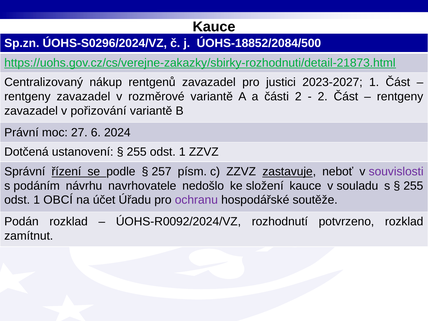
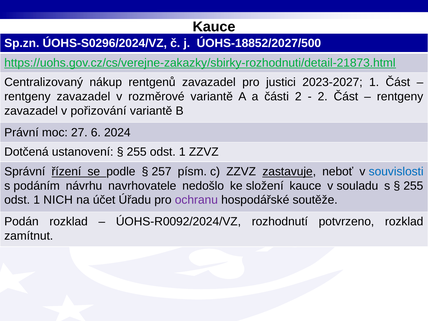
ÚOHS-18852/2084/500: ÚOHS-18852/2084/500 -> ÚOHS-18852/2027/500 (259, 43)
souvislosti colour: purple -> blue (396, 172)
OBCÍ: OBCÍ -> NICH (58, 200)
